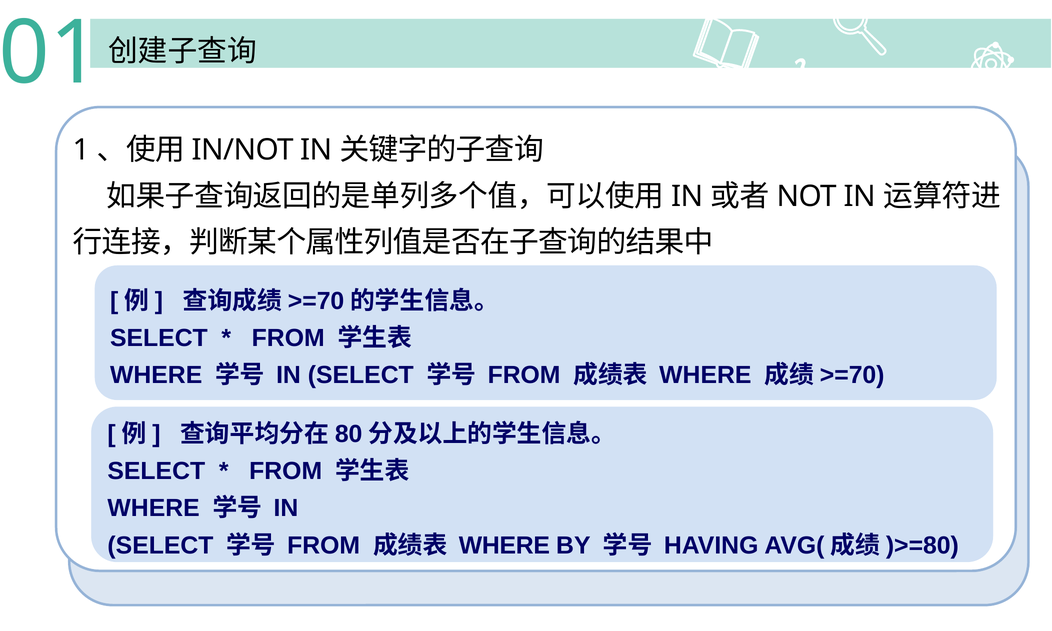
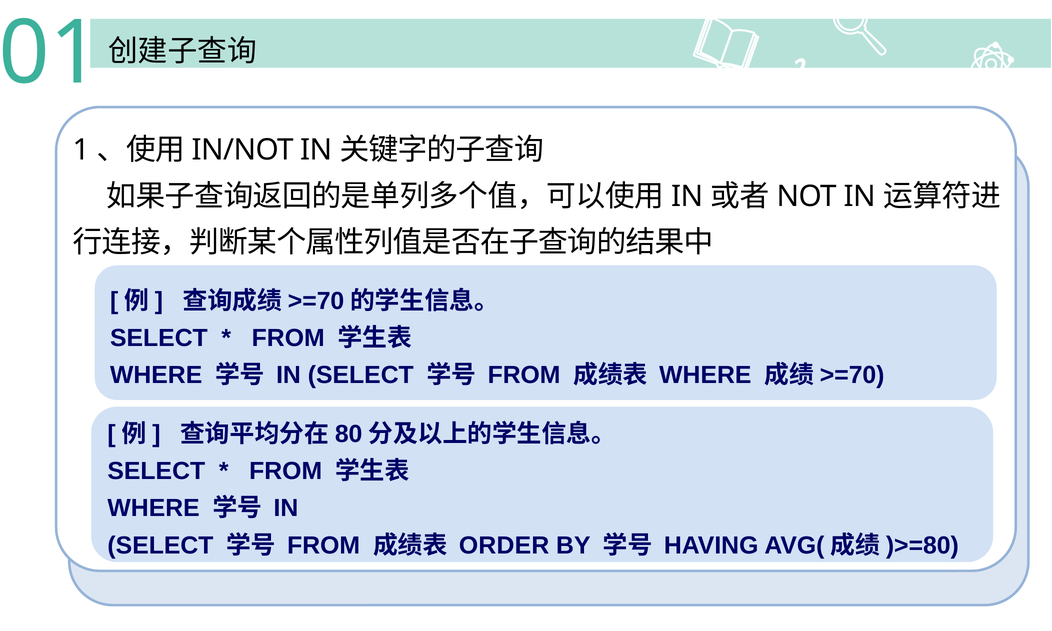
WHERE: WHERE -> ORDER (504, 545)
